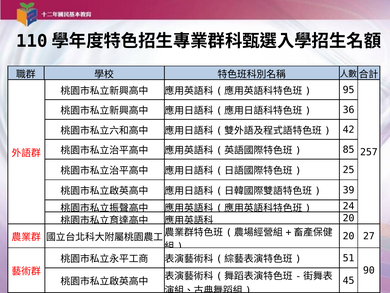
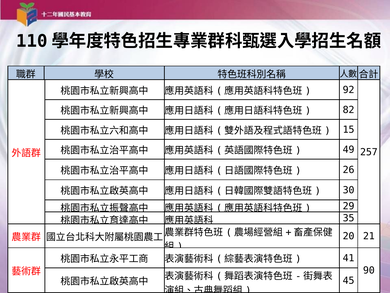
95: 95 -> 92 (349, 90)
36: 36 -> 82 (349, 110)
42: 42 -> 15 (349, 129)
85: 85 -> 49 (349, 149)
25: 25 -> 26 (349, 169)
39: 39 -> 30 (349, 190)
24: 24 -> 29 (349, 206)
20: 20 -> 35 (349, 218)
27: 27 -> 21 (369, 236)
51: 51 -> 41 (349, 258)
